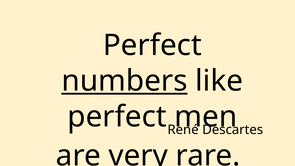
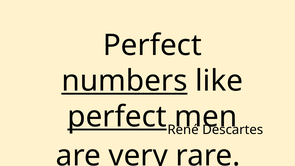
perfect underline: none -> present (117, 117)
